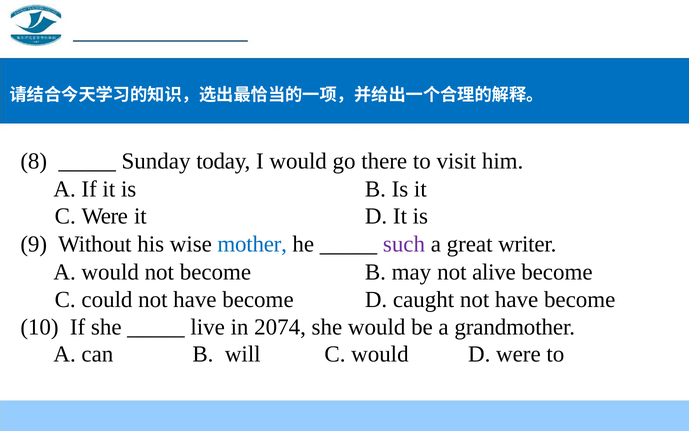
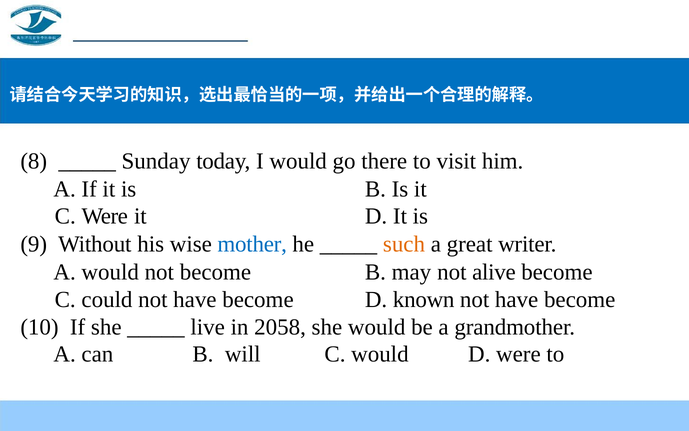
such colour: purple -> orange (404, 244)
caught: caught -> known (424, 299)
2074: 2074 -> 2058 (280, 327)
